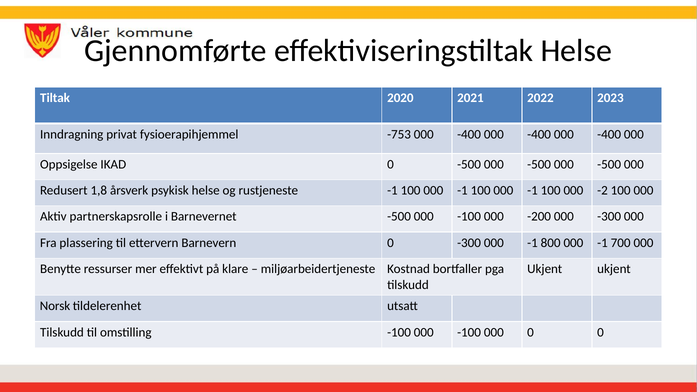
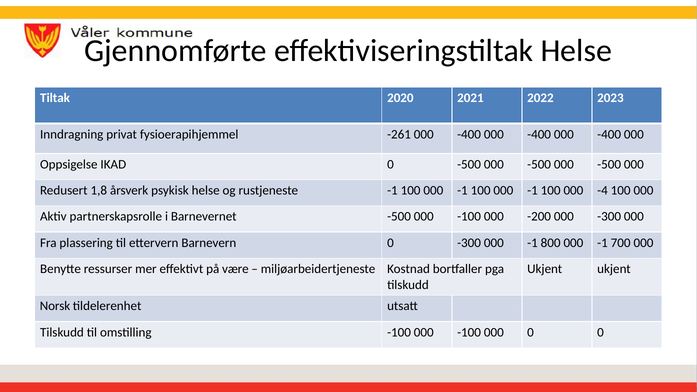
-753: -753 -> -261 (399, 134)
-2: -2 -> -4 (603, 190)
klare: klare -> være (235, 269)
